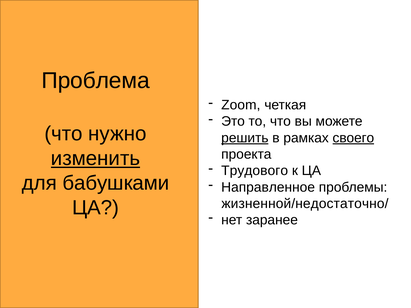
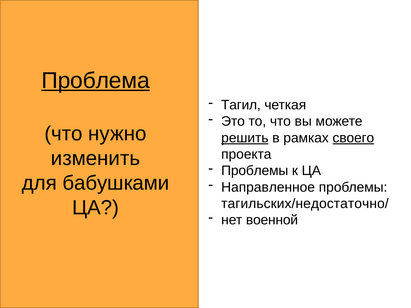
Проблема underline: none -> present (96, 81)
Zoom: Zoom -> Тагил (241, 105)
изменить underline: present -> none (96, 159)
Трудового: Трудового -> Проблемы (255, 171)
жизненной/недостаточно/: жизненной/недостаточно/ -> тагильских/недостаточно/ (305, 204)
заранее: заранее -> военной (272, 220)
